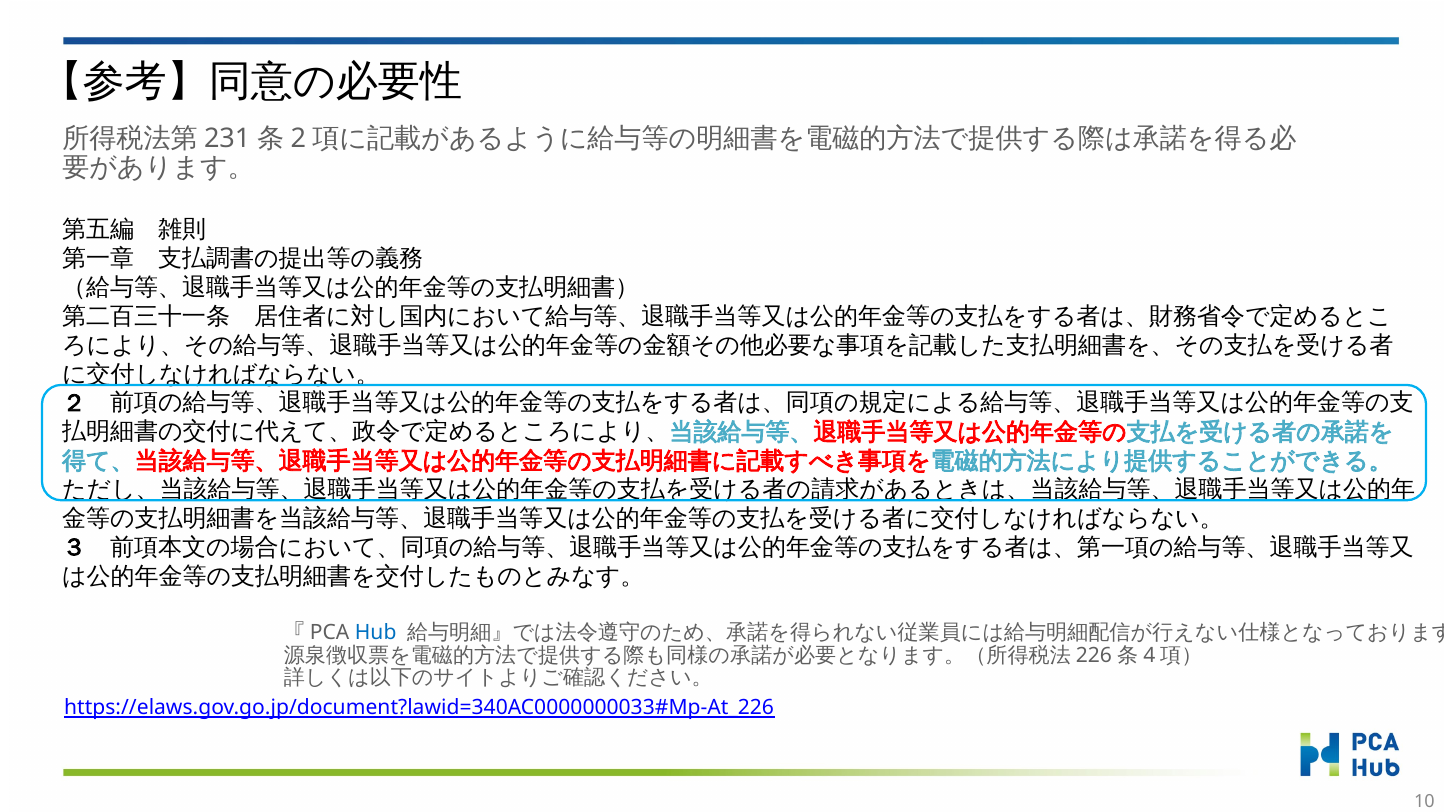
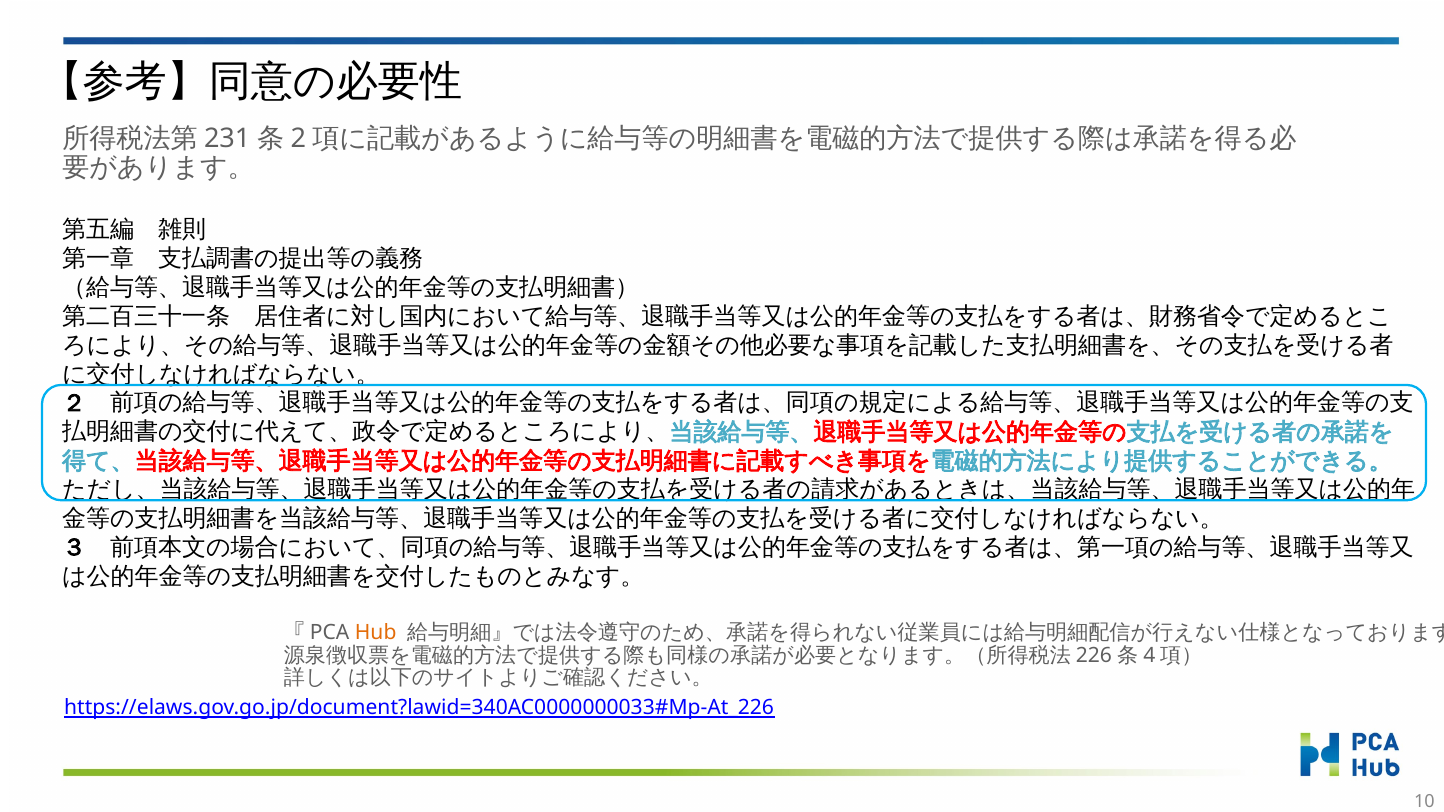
Hub colour: blue -> orange (376, 632)
